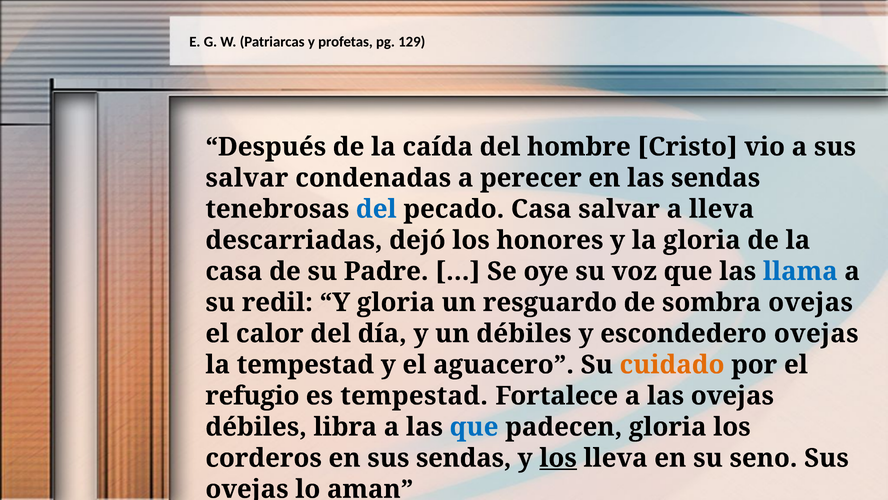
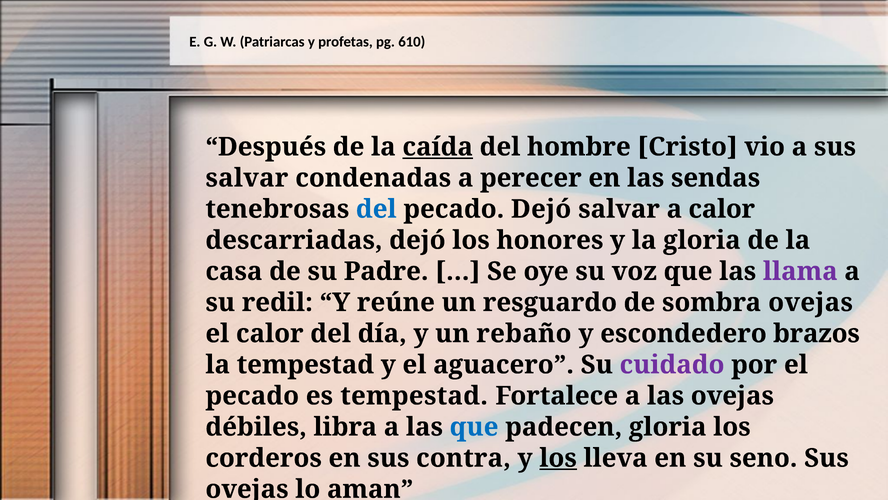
129: 129 -> 610 (412, 42)
caída underline: none -> present (438, 147)
pecado Casa: Casa -> Dejó (541, 209)
a lleva: lleva -> calor (722, 209)
llama colour: blue -> purple (800, 271)
Y gloria: gloria -> reúne (396, 302)
un débiles: débiles -> rebaño (524, 333)
escondedero ovejas: ovejas -> brazos (816, 333)
cuidado colour: orange -> purple (672, 364)
refugio: refugio -> pecado (252, 396)
sus sendas: sendas -> contra (463, 458)
